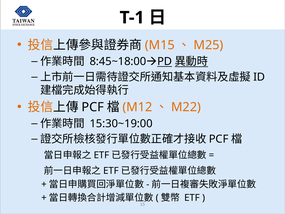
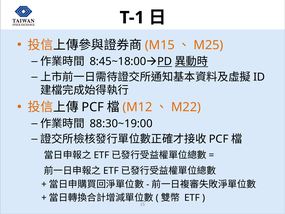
15:30~19:00: 15:30~19:00 -> 88:30~19:00 (121, 123)
